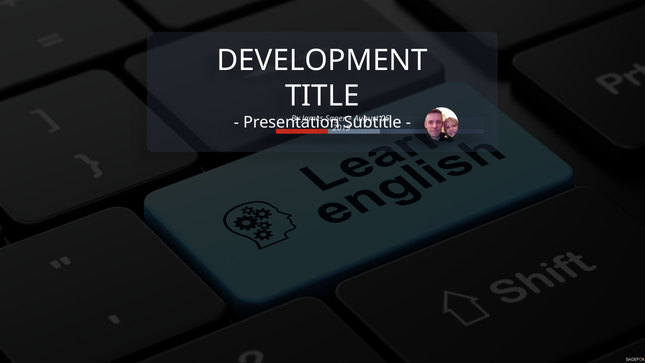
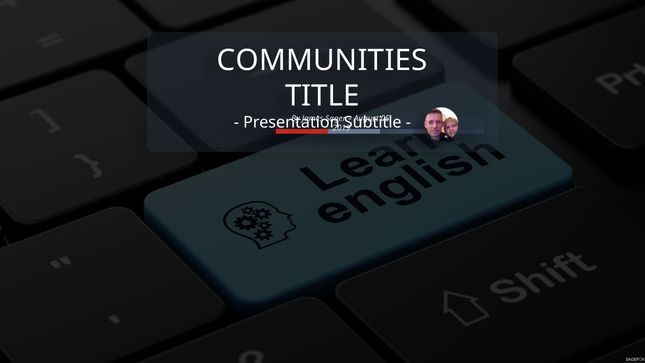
DEVELOPMENT: DEVELOPMENT -> COMMUNITIES (322, 61)
